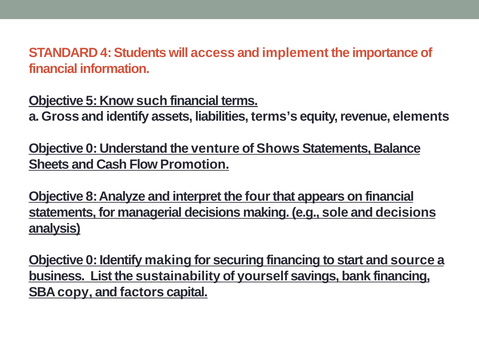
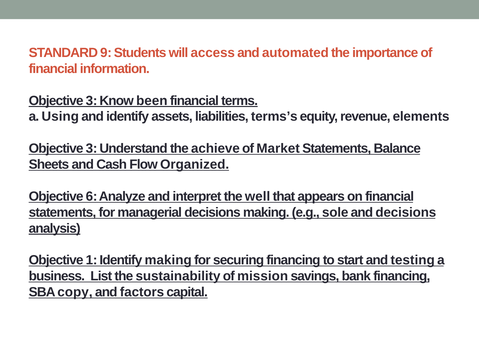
4: 4 -> 9 (106, 53)
implement: implement -> automated (295, 53)
5: 5 -> 3 (92, 101)
such: such -> been (152, 101)
Gross: Gross -> Using (60, 117)
0: 0 -> 3 (92, 149)
venture: venture -> achieve (215, 149)
Shows: Shows -> Market (278, 149)
Promotion: Promotion -> Organized (195, 165)
8: 8 -> 6 (92, 197)
four: four -> well (258, 197)
0: 0 -> 1 (92, 260)
source: source -> testing (413, 260)
yourself: yourself -> mission (263, 276)
